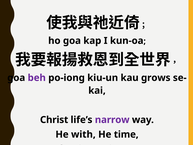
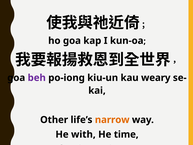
grows: grows -> weary (156, 78)
Christ: Christ -> Other (54, 120)
narrow colour: purple -> orange (112, 120)
